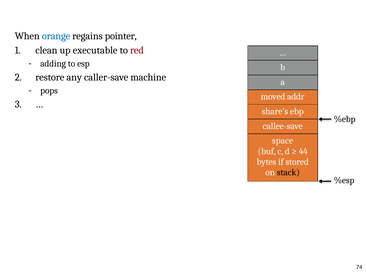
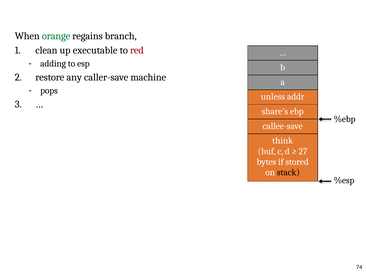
orange colour: blue -> green (56, 36)
pointer: pointer -> branch (121, 36)
moved: moved -> unless (273, 97)
space: space -> think (283, 141)
44: 44 -> 27 (303, 152)
